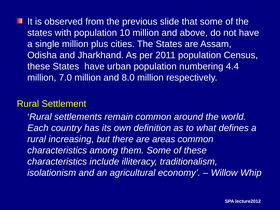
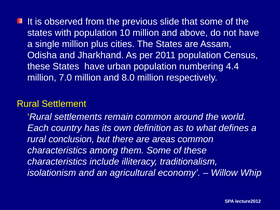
increasing: increasing -> conclusion (71, 139)
